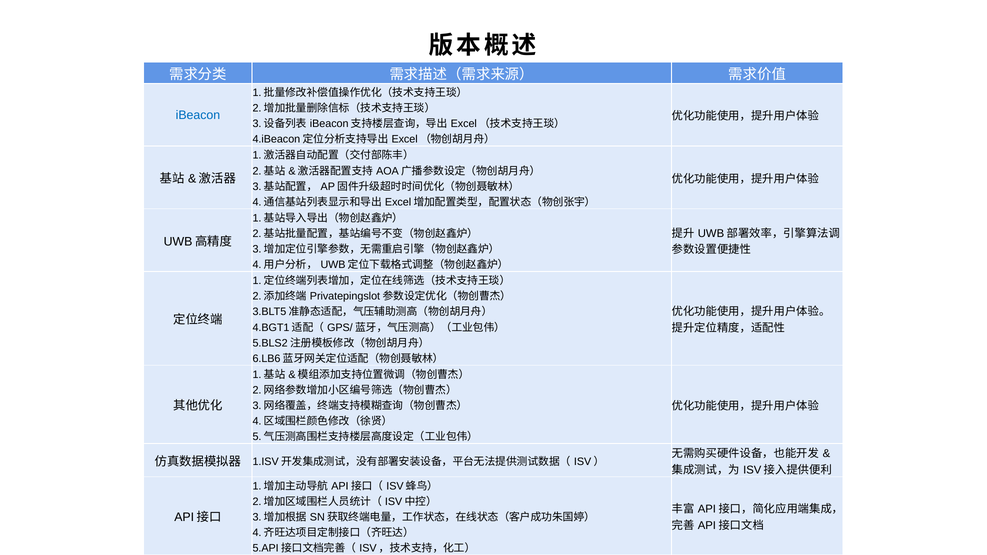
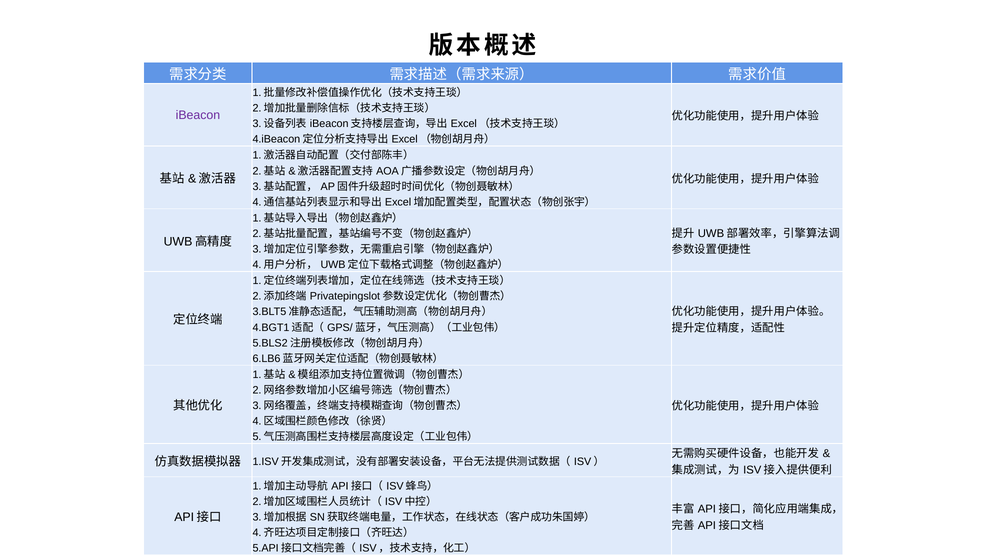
iBeacon colour: blue -> purple (198, 115)
